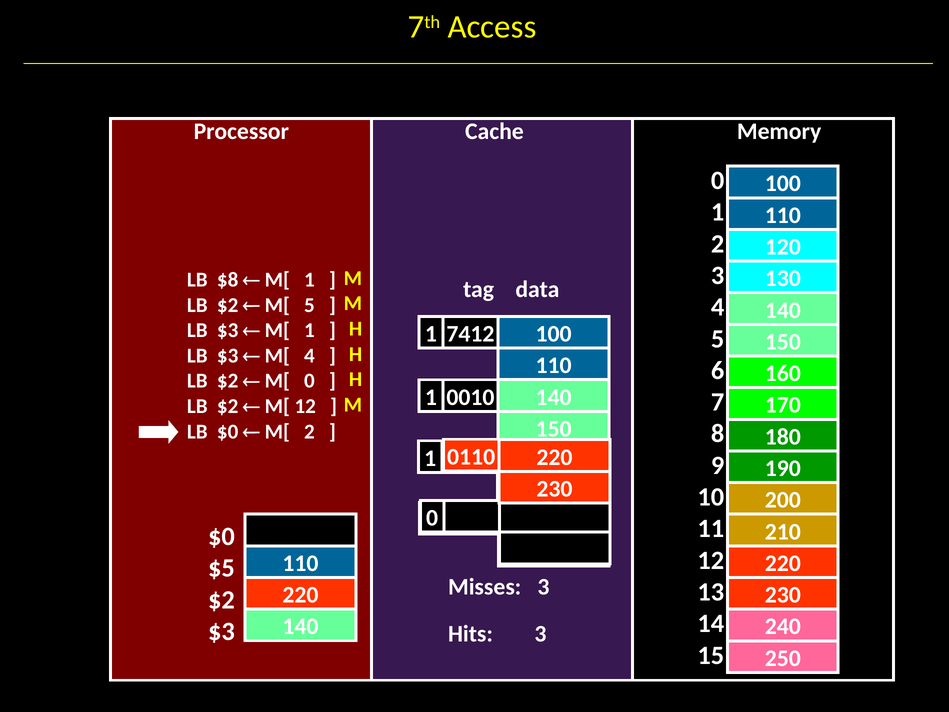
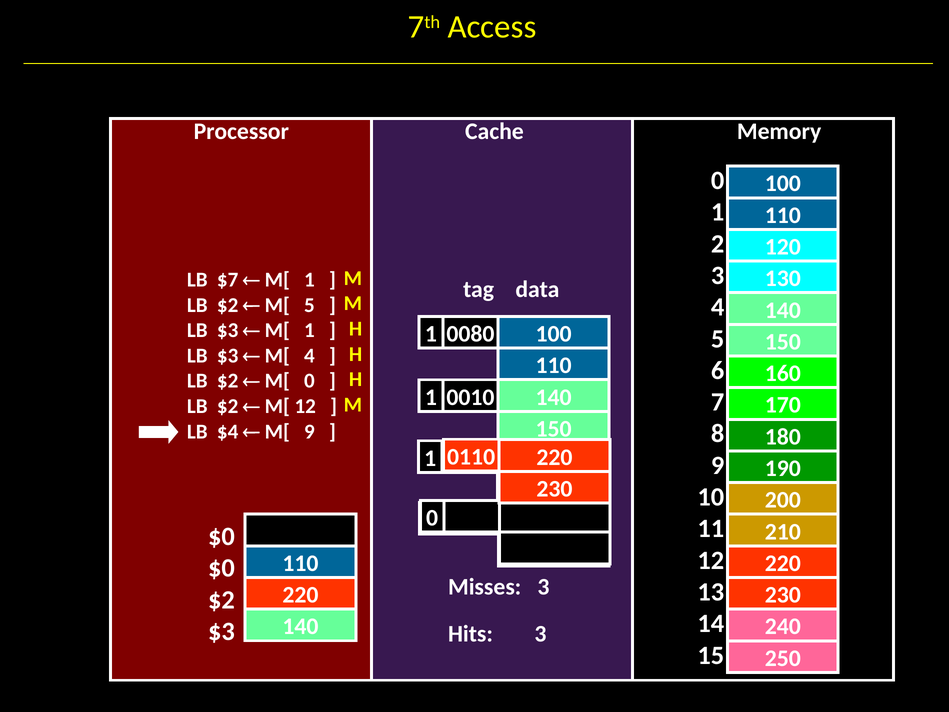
$8: $8 -> $7 (228, 280)
7412: 7412 -> 0080 (470, 334)
LB $0: $0 -> $4 (228, 431)
M[ 2: 2 -> 9 (309, 431)
$5: $5 -> $0 (221, 568)
